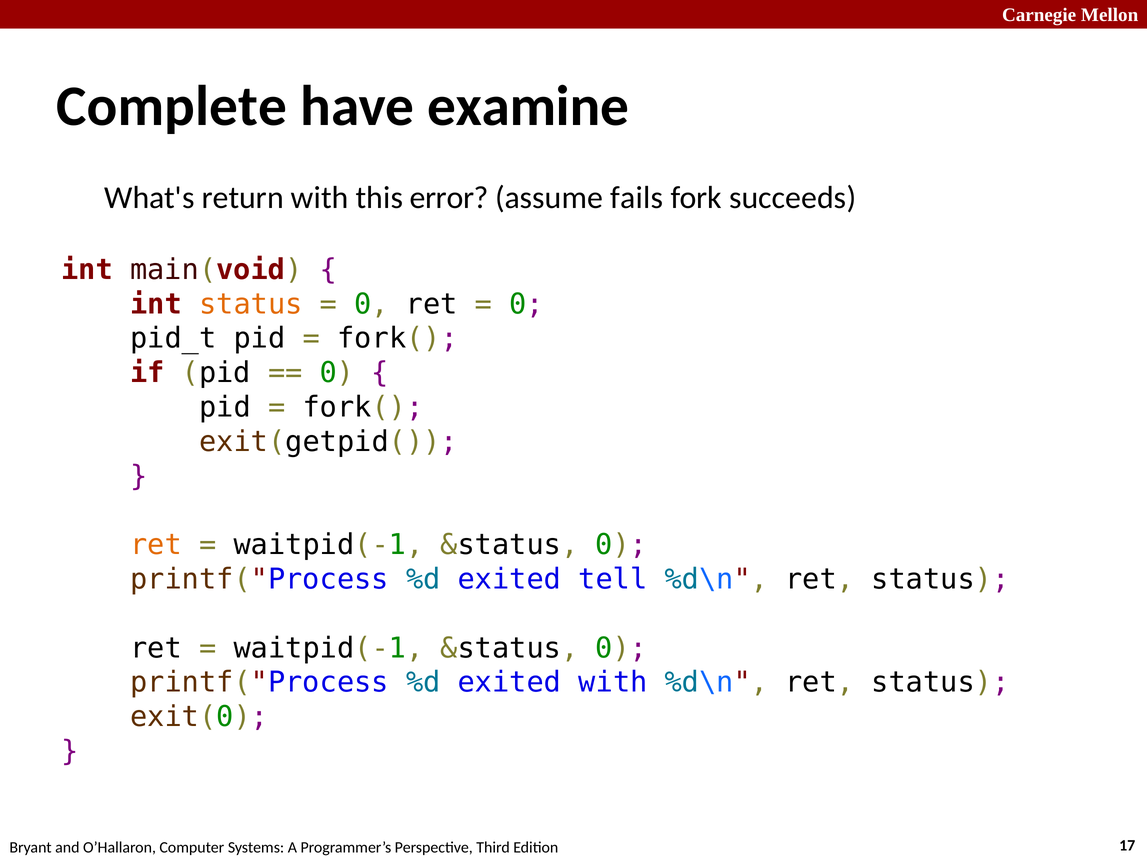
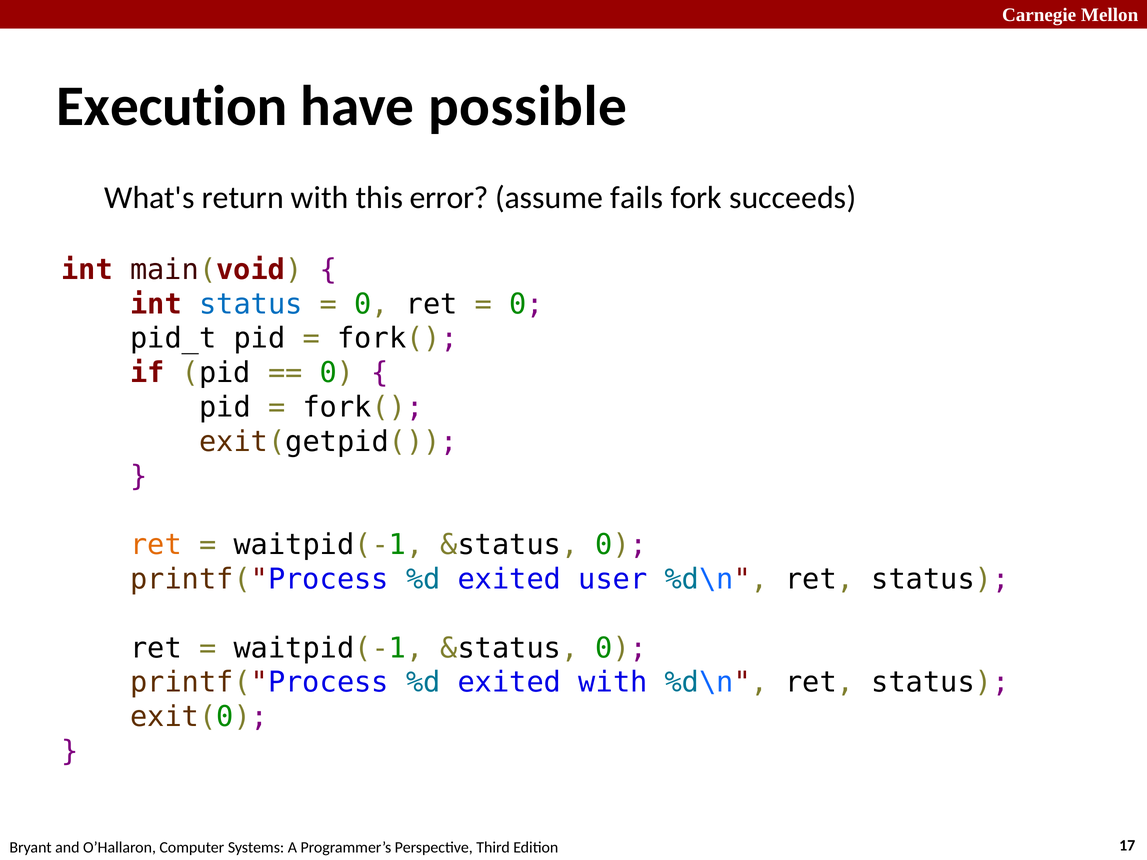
Complete: Complete -> Execution (172, 106)
examine: examine -> possible (528, 106)
status colour: orange -> blue (251, 304)
tell: tell -> user (613, 579)
